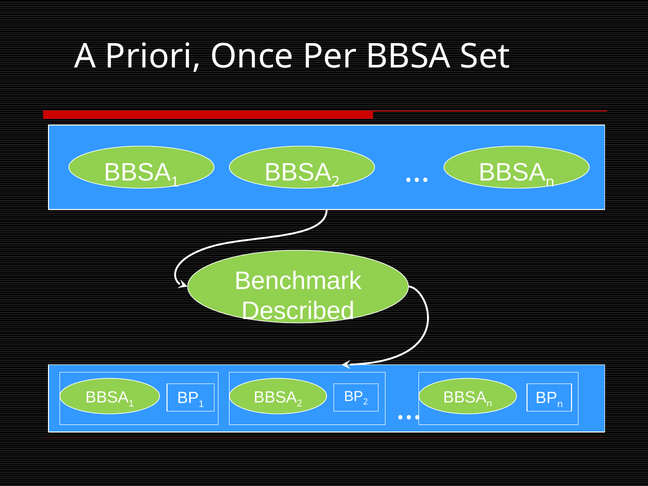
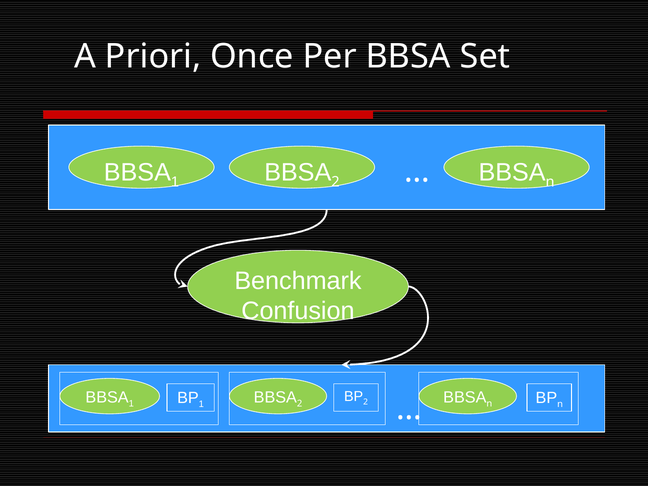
Described: Described -> Confusion (298, 311)
